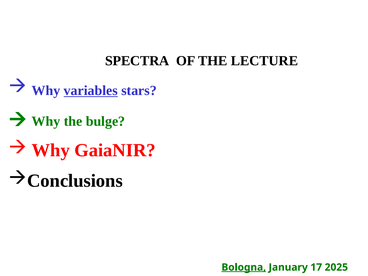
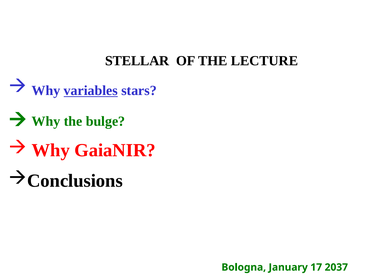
SPECTRA: SPECTRA -> STELLAR (137, 61)
Bologna underline: present -> none (244, 267)
2025: 2025 -> 2037 (336, 267)
